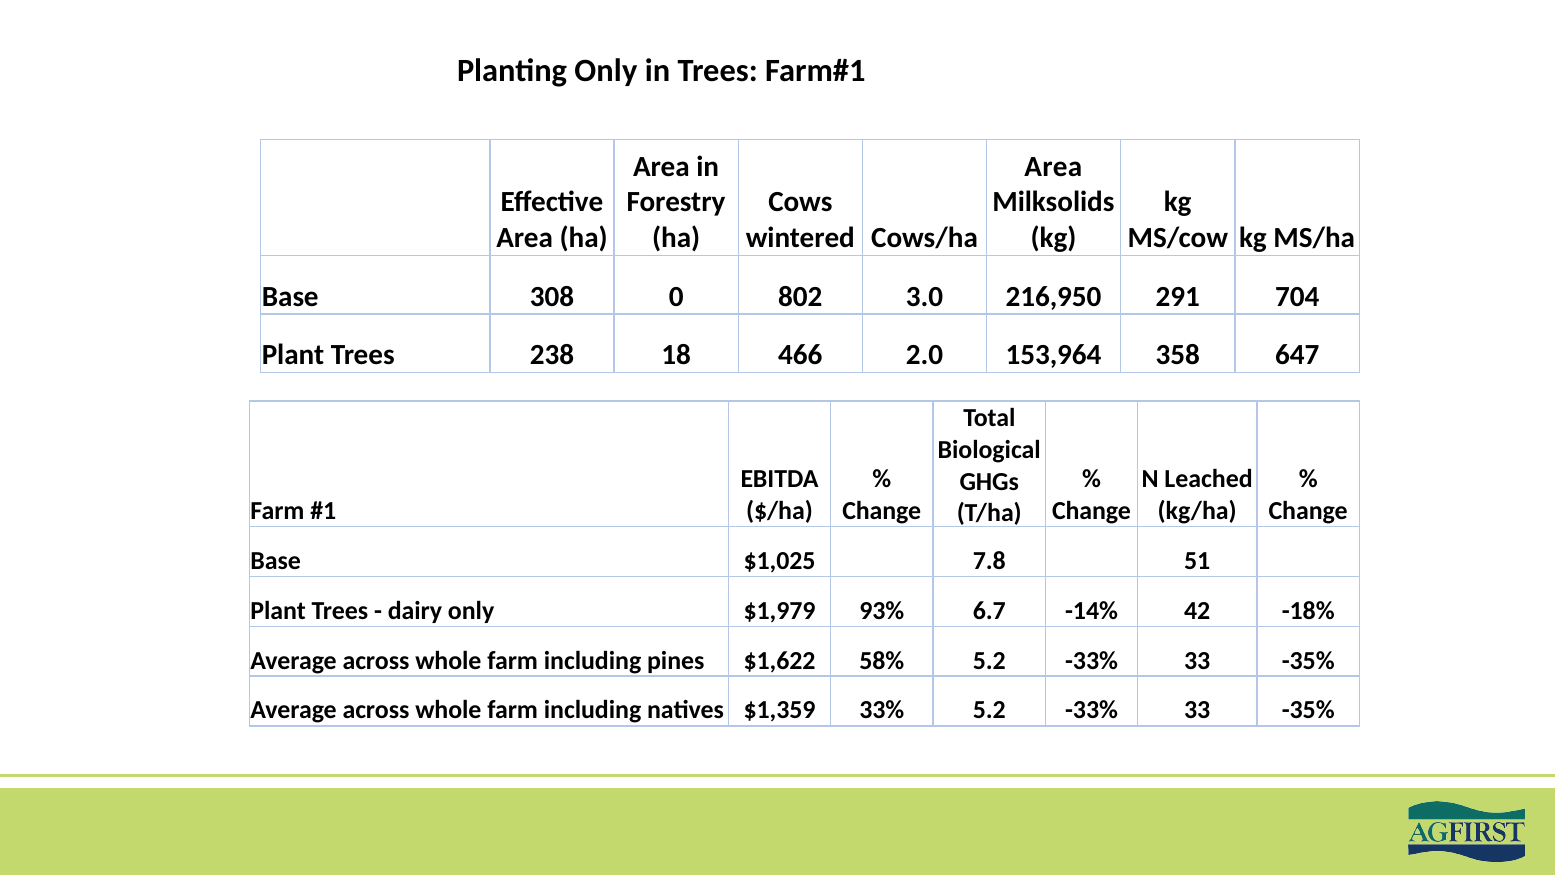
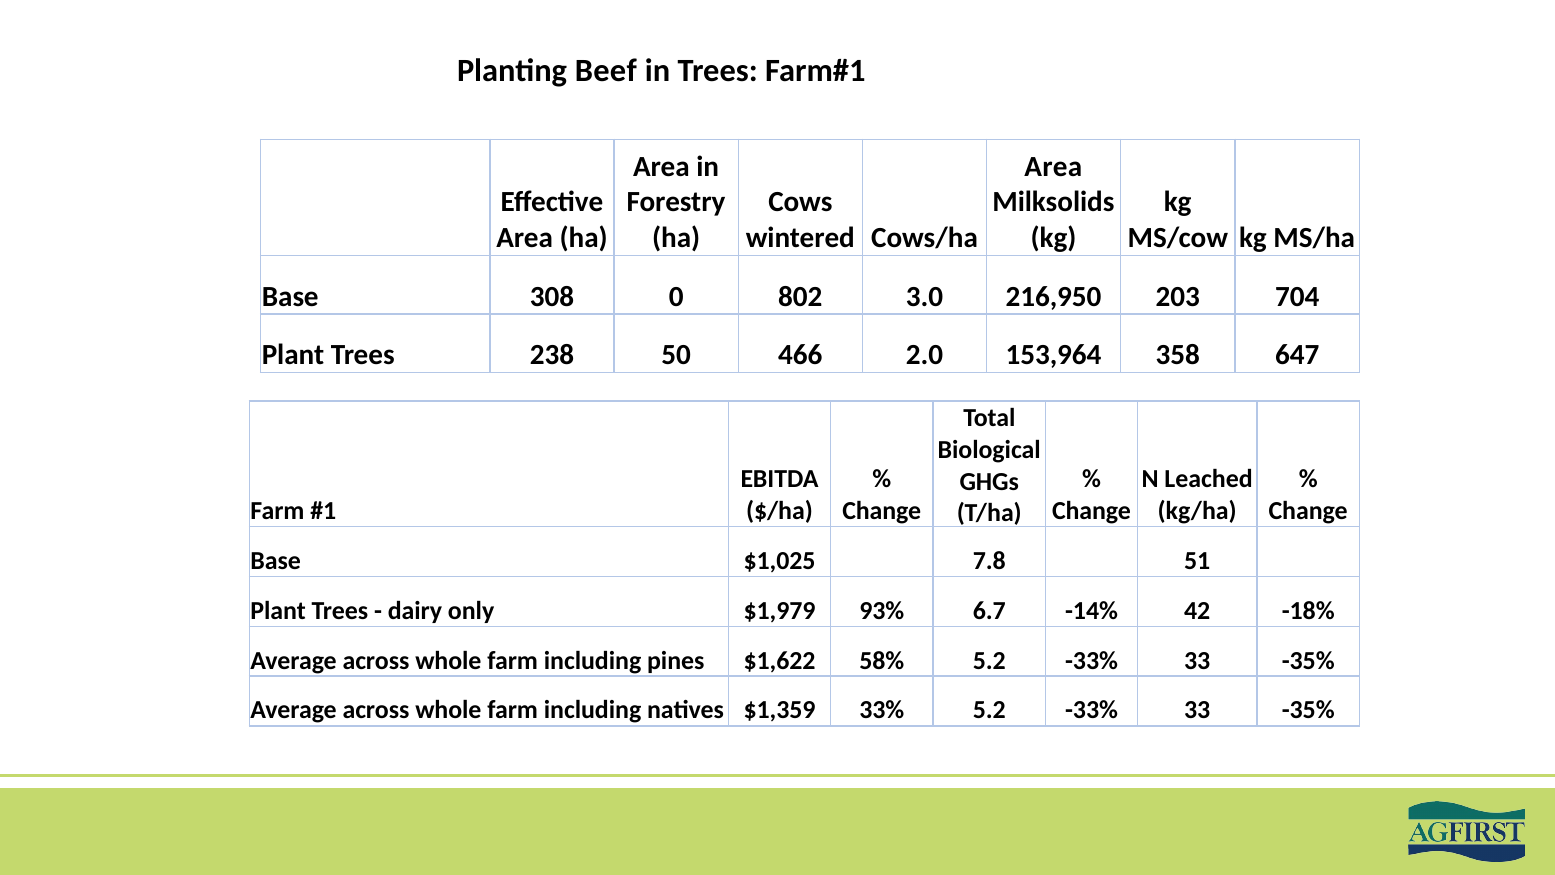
Planting Only: Only -> Beef (606, 71)
291: 291 -> 203 (1178, 296)
18: 18 -> 50 (676, 355)
